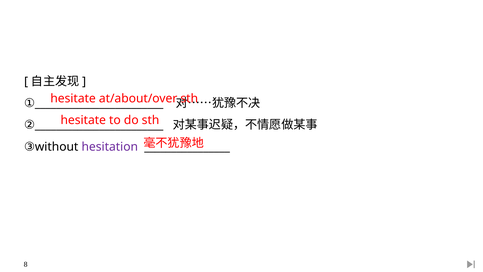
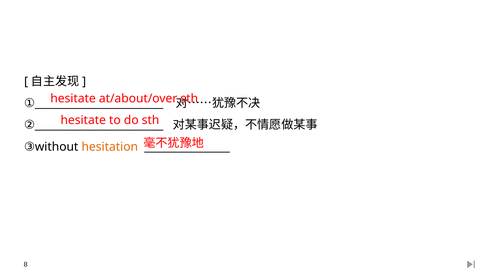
hesitation colour: purple -> orange (110, 147)
